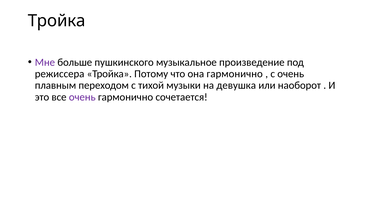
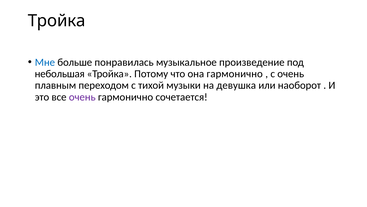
Мне colour: purple -> blue (45, 62)
пушкинского: пушкинского -> понравилась (124, 62)
режиссера: режиссера -> небольшая (60, 74)
